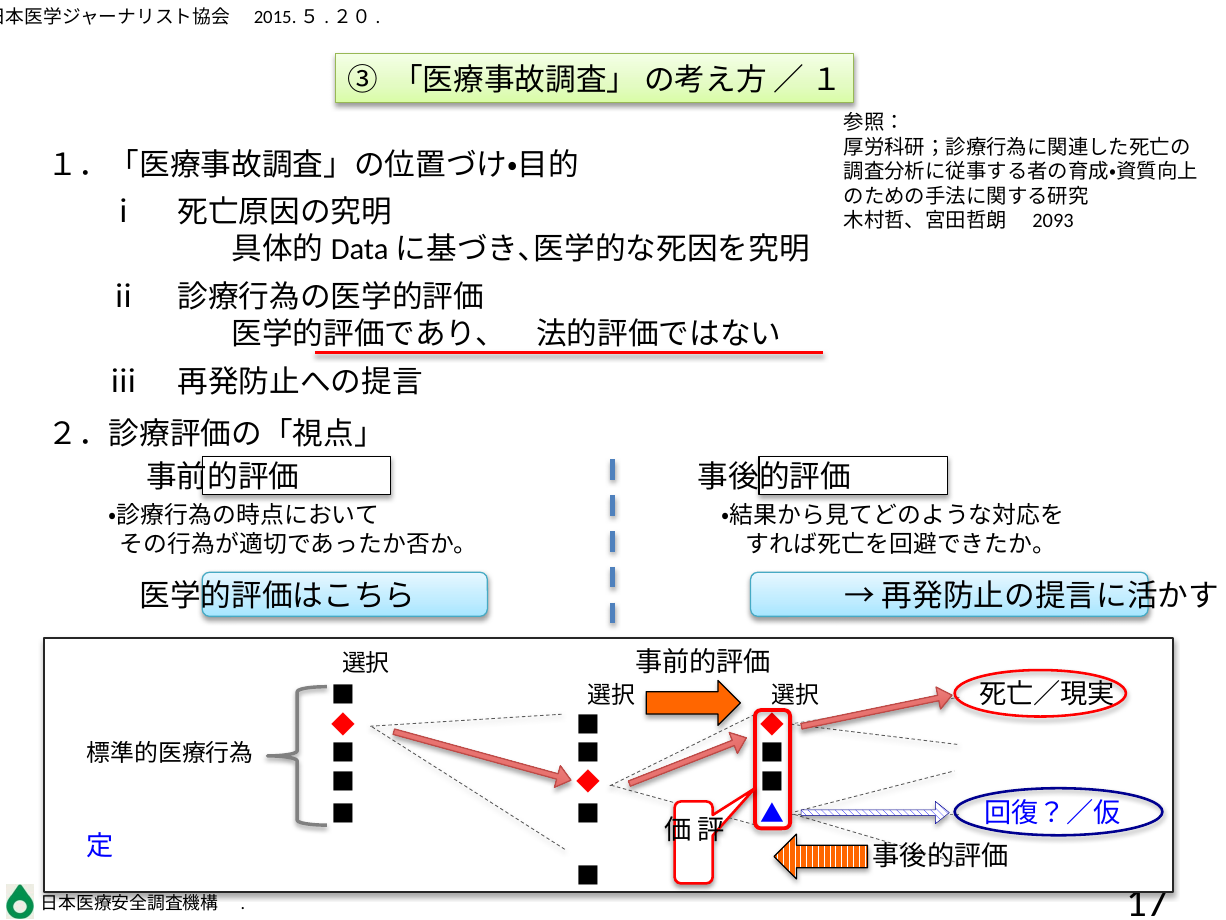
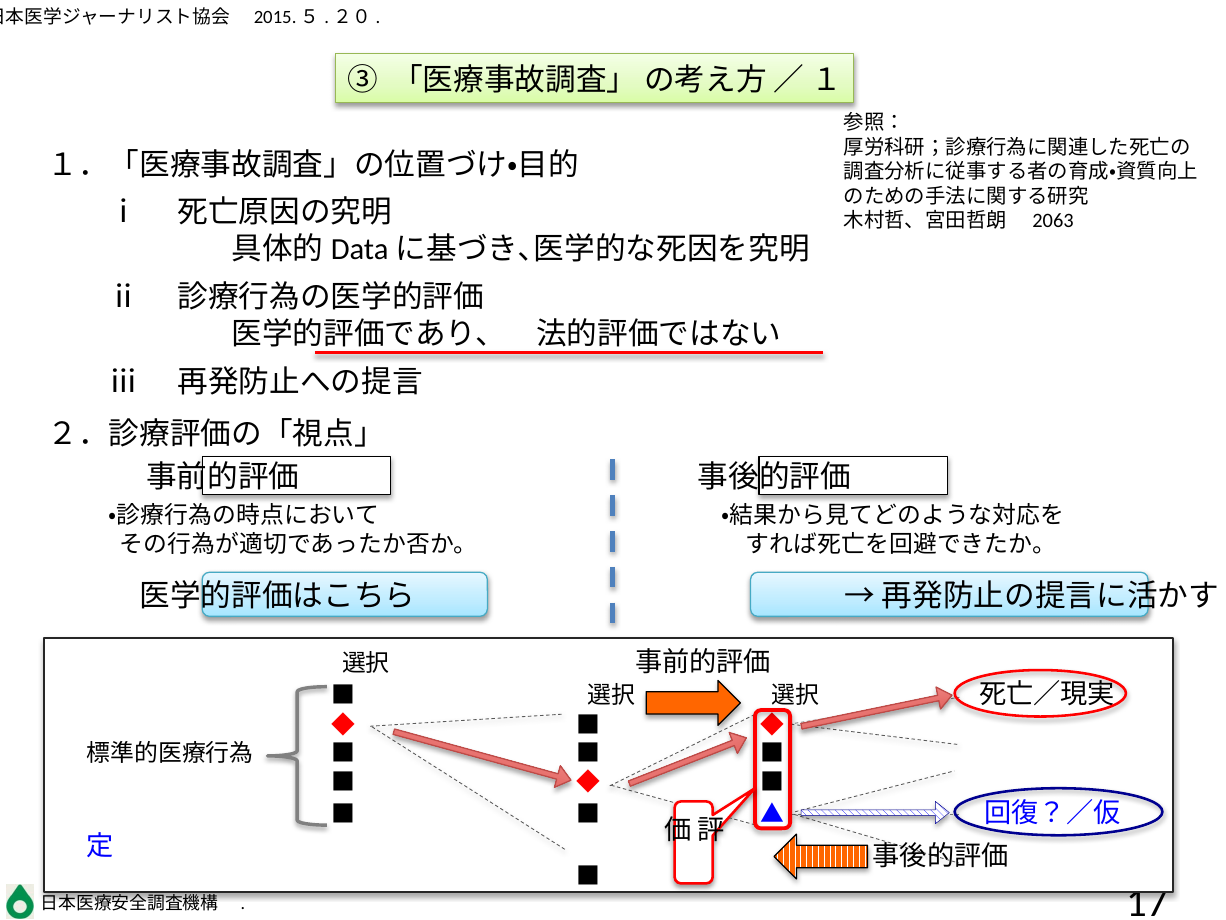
2093: 2093 -> 2063 (1053, 221)
